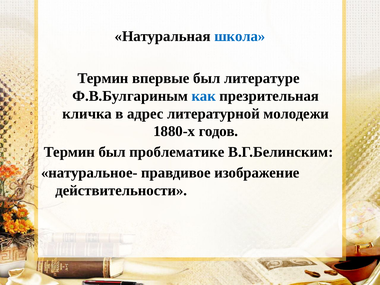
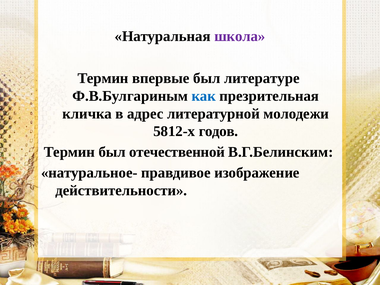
школа colour: blue -> purple (240, 36)
1880-х: 1880-х -> 5812-х (174, 131)
проблематике: проблематике -> отечественной (177, 152)
